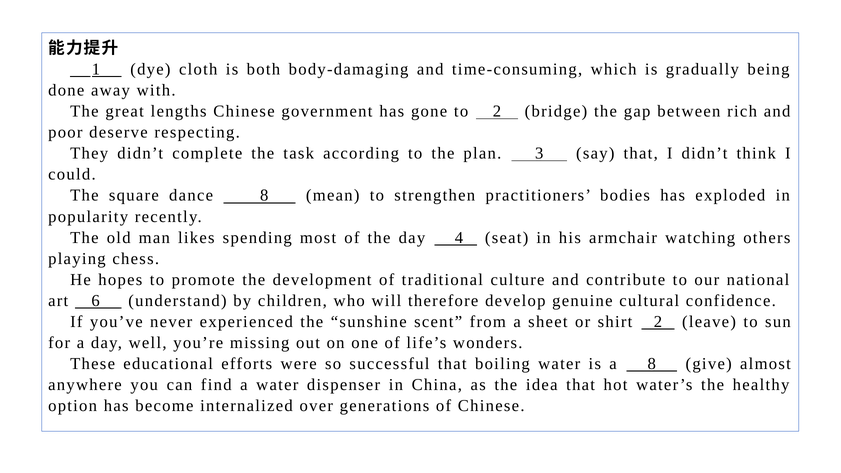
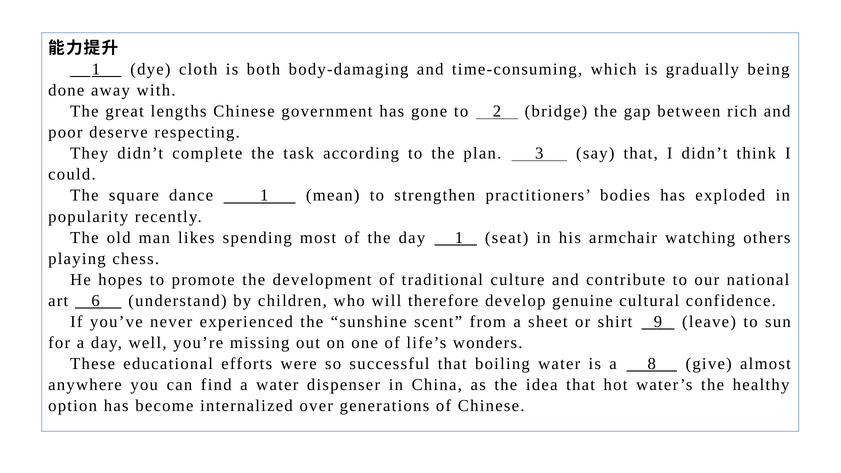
dance 8: 8 -> 1 (264, 196)
day 4: 4 -> 1 (459, 238)
shirt 2: 2 -> 9 (658, 322)
